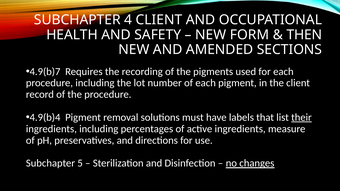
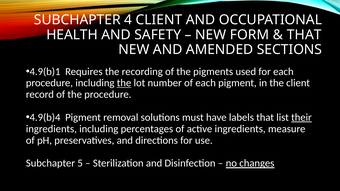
THEN: THEN -> THAT (304, 35)
4.9(b)7: 4.9(b)7 -> 4.9(b)1 (45, 72)
the underline: none -> present (124, 83)
